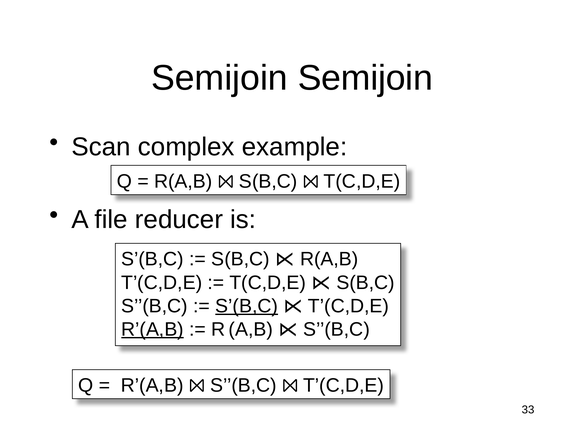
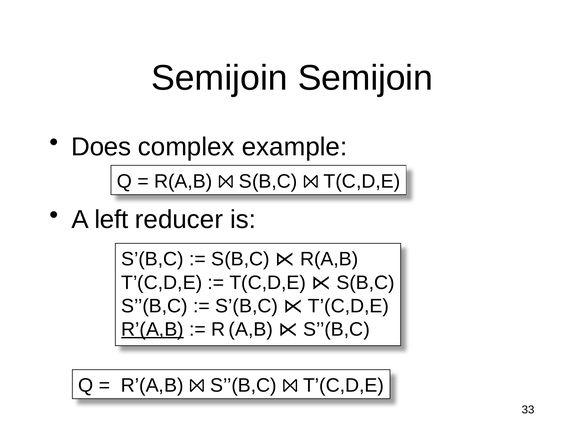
Scan: Scan -> Does (101, 147)
file: file -> left (111, 220)
S’(B,C underline: present -> none (247, 306)
